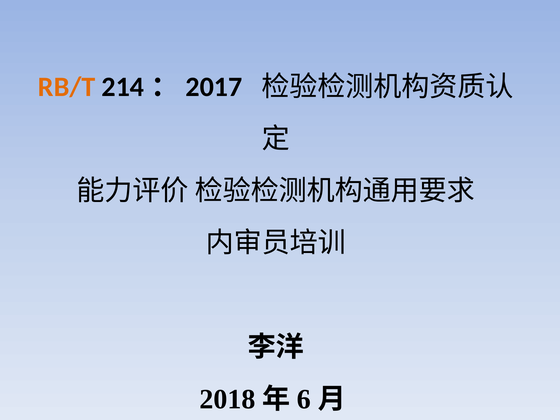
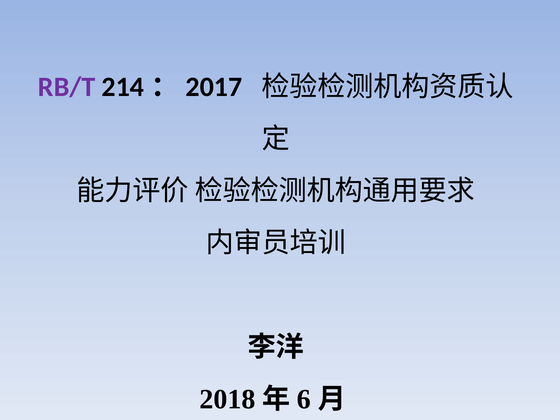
RB/T colour: orange -> purple (67, 87)
